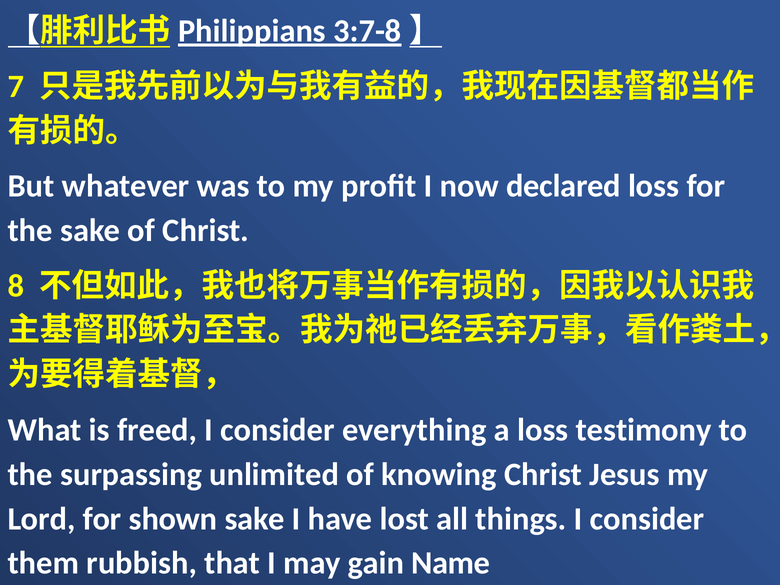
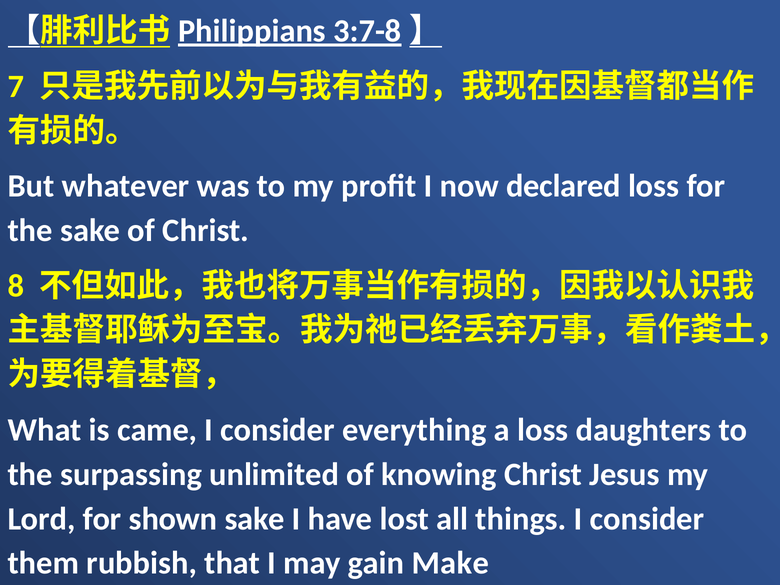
freed: freed -> came (157, 430)
testimony: testimony -> daughters (644, 430)
Name: Name -> Make (450, 563)
